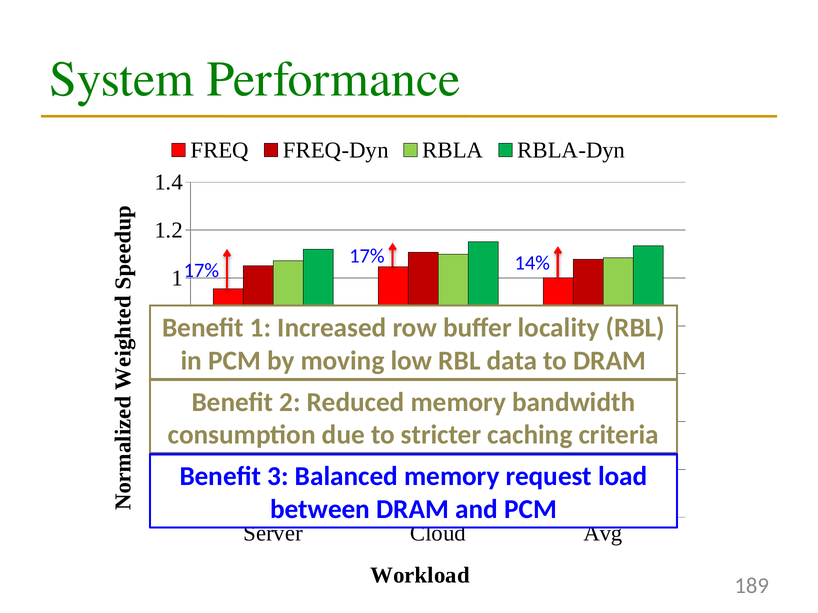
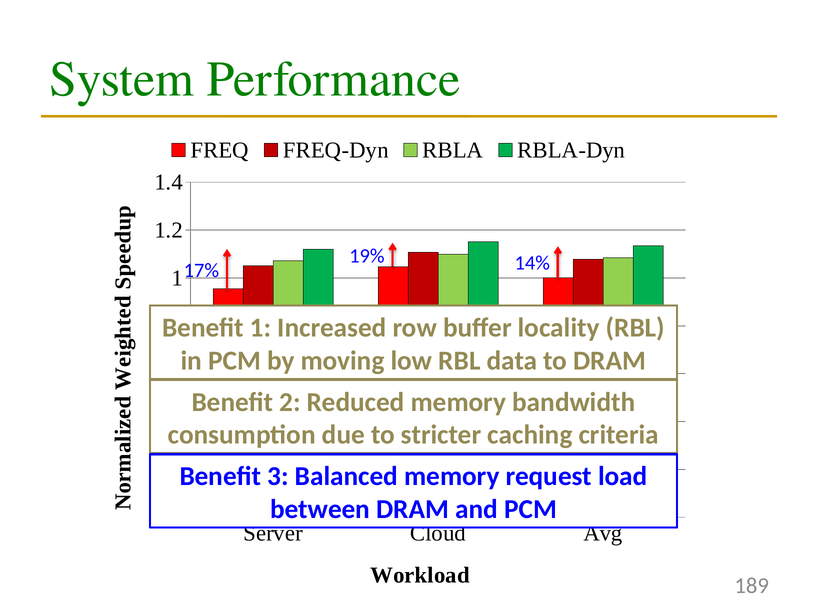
17%: 17% -> 19% (367, 256)
